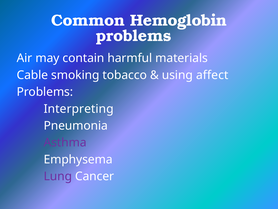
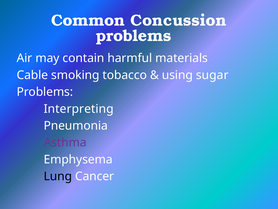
Hemoglobin: Hemoglobin -> Concussion (178, 20)
affect: affect -> sugar (212, 75)
Lung colour: purple -> black (58, 176)
